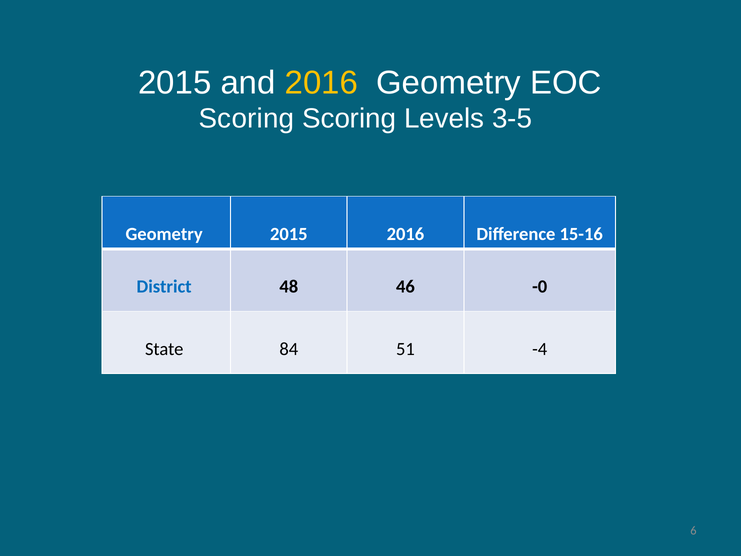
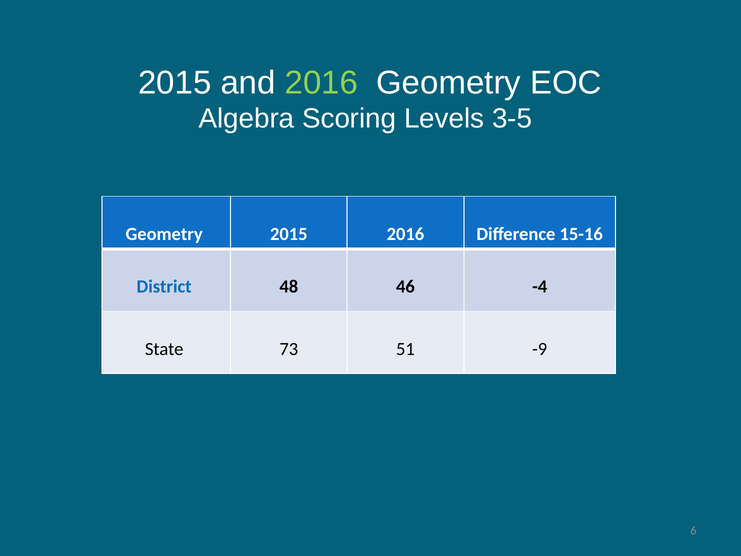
2016 colour: yellow -> light green (321, 83)
Scoring: Scoring -> Algebra (247, 119)
-0: -0 -> -4 (540, 287)
84: 84 -> 73 (289, 349)
-4: -4 -> -9 (540, 349)
